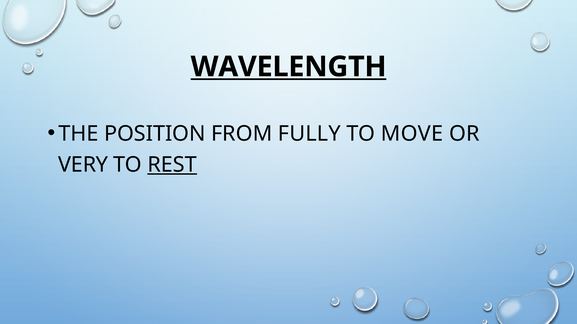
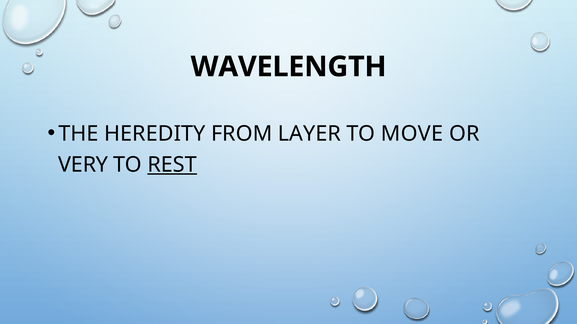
WAVELENGTH underline: present -> none (289, 67)
POSITION: POSITION -> HEREDITY (155, 134)
FULLY: FULLY -> LAYER (309, 134)
